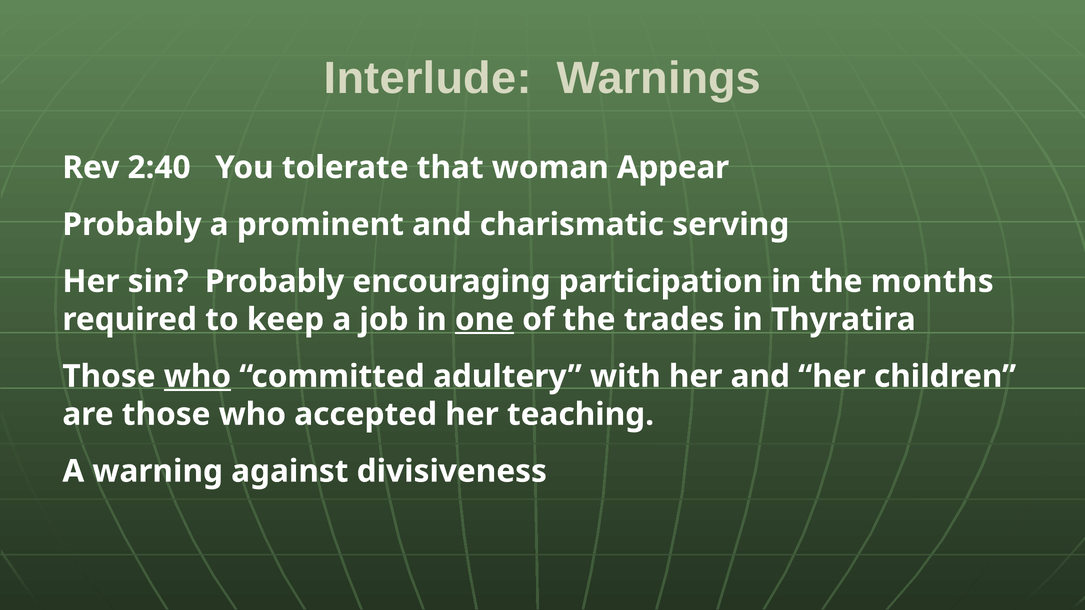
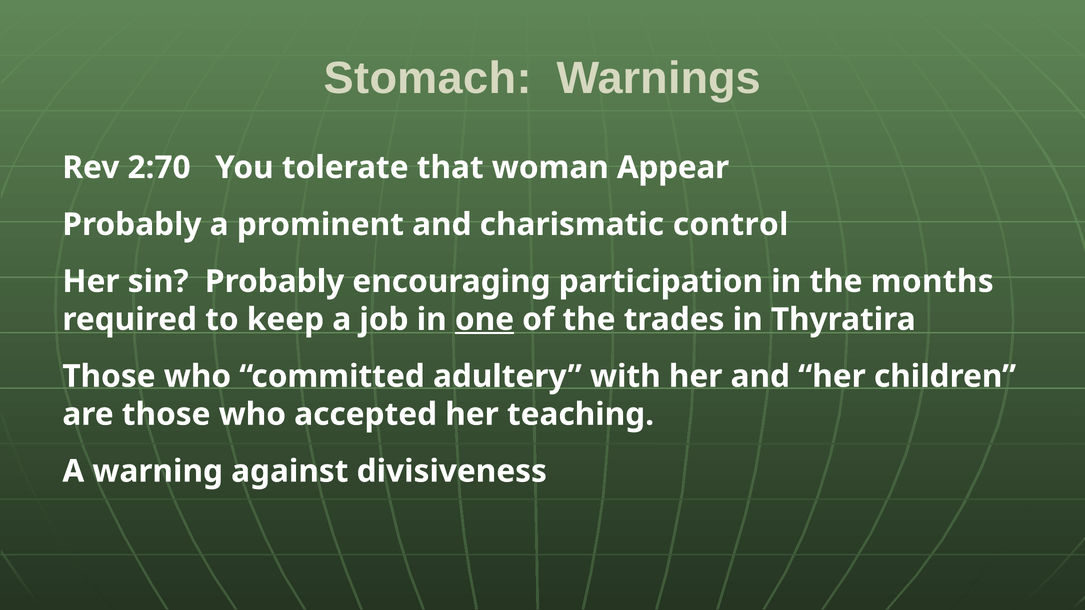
Interlude: Interlude -> Stomach (428, 79)
2:40: 2:40 -> 2:70 (159, 168)
serving: serving -> control (731, 225)
who underline: present -> none (197, 377)
